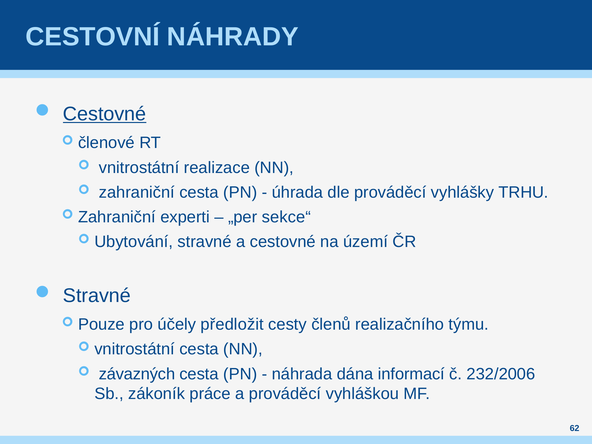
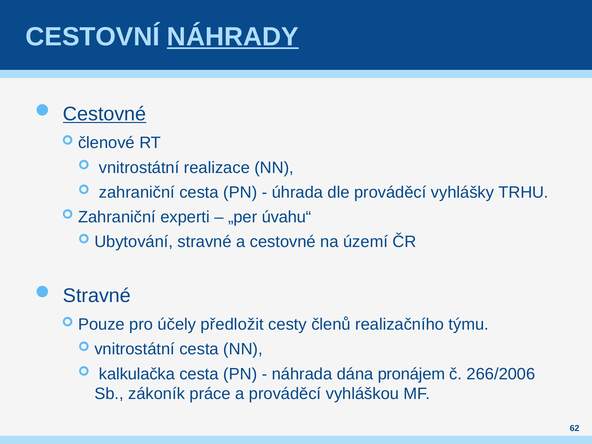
NÁHRADY underline: none -> present (233, 37)
sekce“: sekce“ -> úvahu“ (287, 217)
závazných: závazných -> kalkulačka (137, 374)
informací: informací -> pronájem (411, 374)
232/2006: 232/2006 -> 266/2006 (501, 374)
